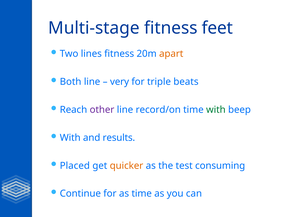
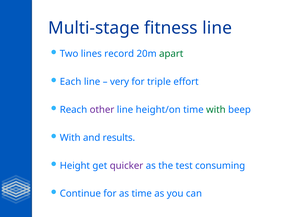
fitness feet: feet -> line (217, 28)
lines fitness: fitness -> record (119, 54)
apart colour: orange -> green (171, 54)
Both: Both -> Each (71, 82)
beats: beats -> effort (186, 82)
record/on: record/on -> height/on (158, 110)
Placed: Placed -> Height (75, 165)
quicker colour: orange -> purple (127, 165)
